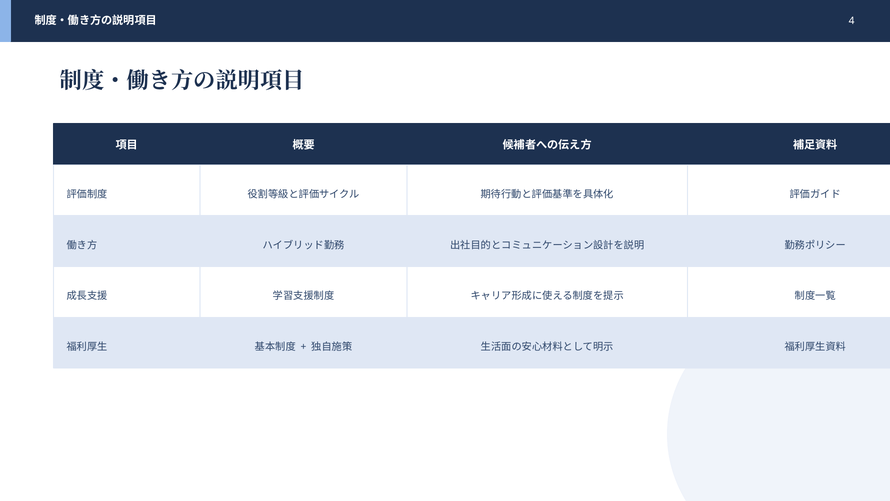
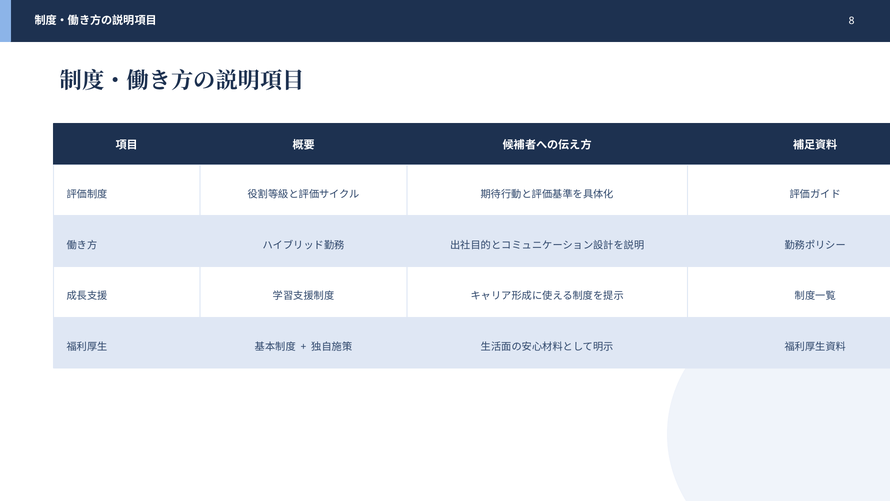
4: 4 -> 8 (852, 21)
